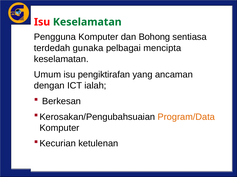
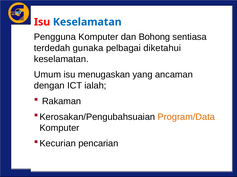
Keselamatan colour: green -> blue (87, 22)
mencipta: mencipta -> diketahui (162, 48)
pengiktirafan: pengiktirafan -> menugaskan (104, 75)
Berkesan: Berkesan -> Rakaman (62, 102)
ketulenan: ketulenan -> pencarian (98, 144)
